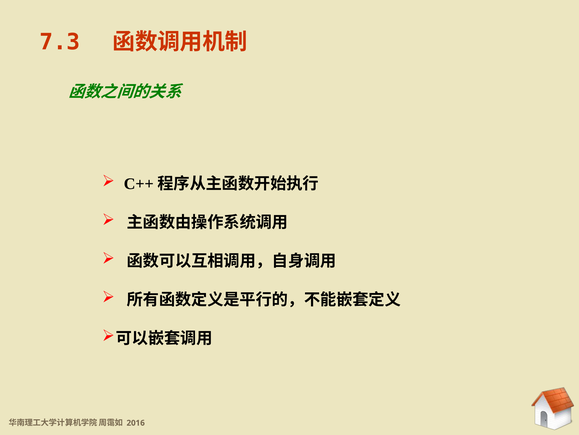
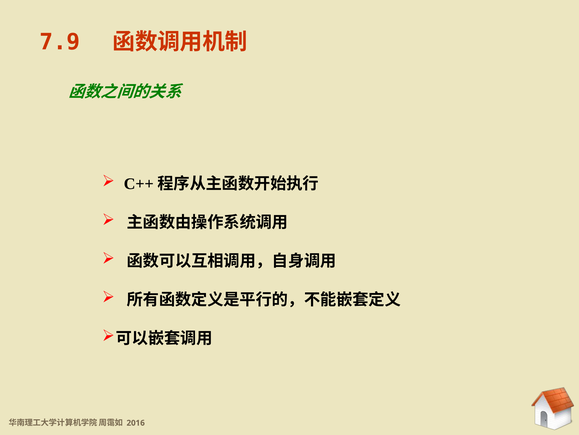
7.3: 7.3 -> 7.9 (60, 42)
